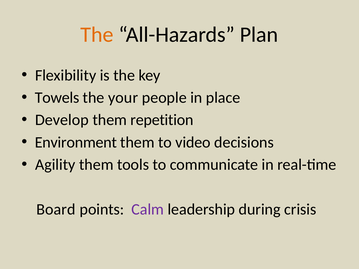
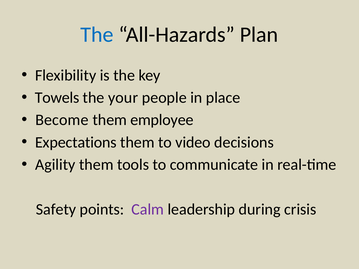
The colour: orange -> blue (97, 35)
Develop: Develop -> Become (62, 120)
repetition: repetition -> employee (162, 120)
Environment: Environment -> Expectations (76, 142)
Board: Board -> Safety (56, 209)
